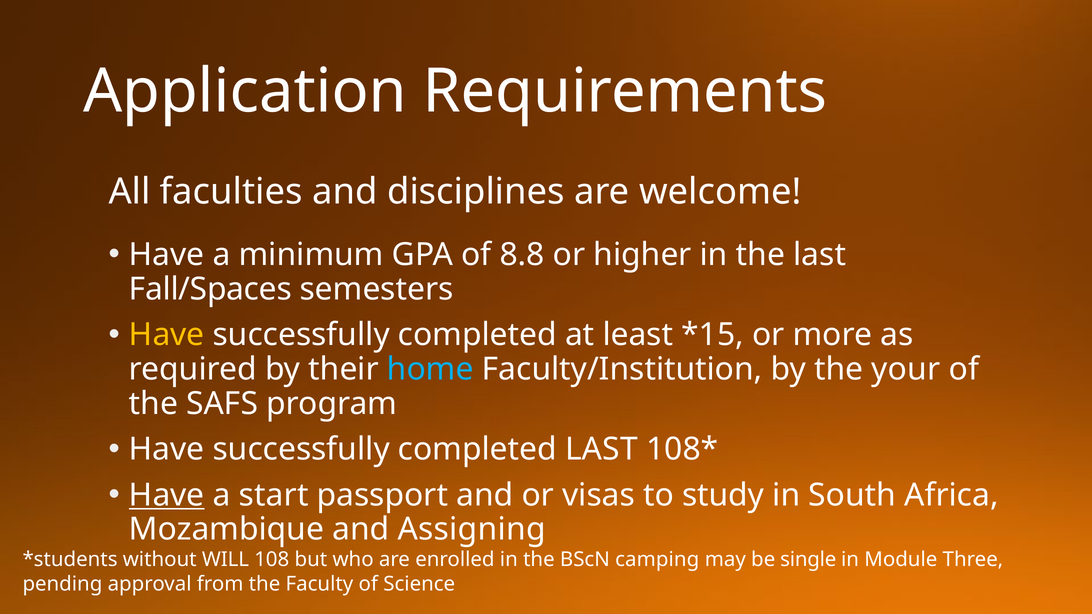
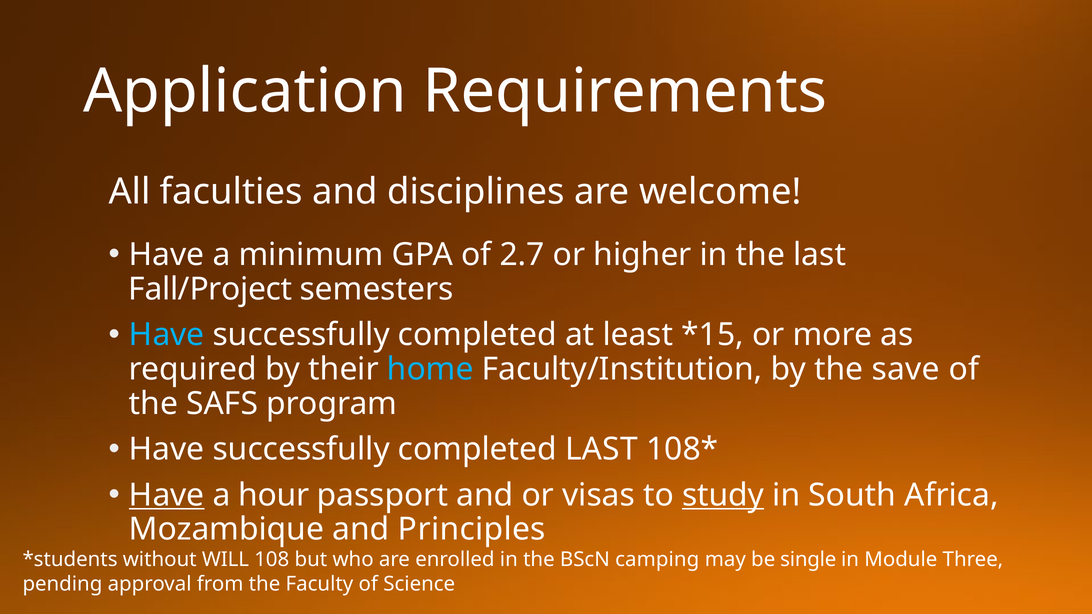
8.8: 8.8 -> 2.7 (522, 255)
Fall/Spaces: Fall/Spaces -> Fall/Project (210, 289)
Have colour: yellow -> light blue (167, 335)
your: your -> save (906, 369)
start: start -> hour (274, 495)
study underline: none -> present (723, 495)
Assigning: Assigning -> Principles (472, 530)
